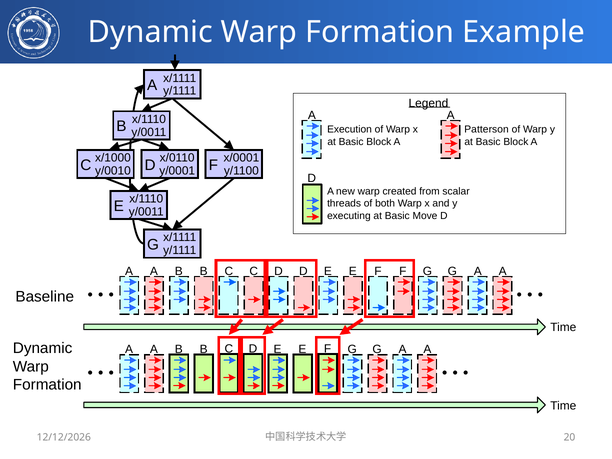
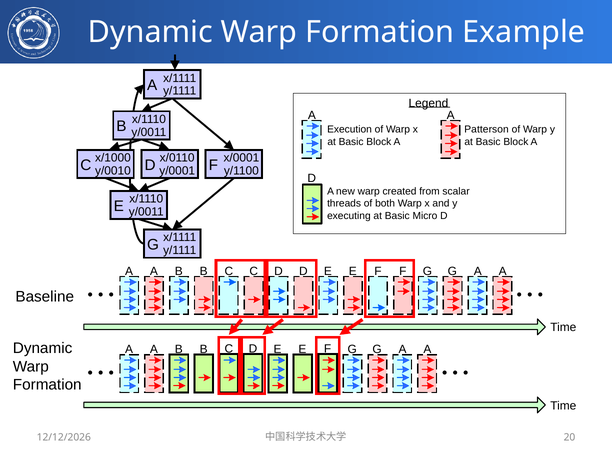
Move: Move -> Micro (425, 216)
